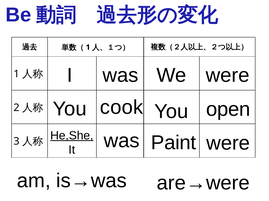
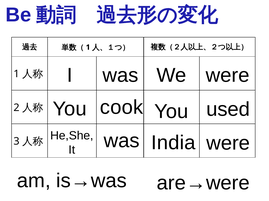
open: open -> used (228, 110)
He,She underline: present -> none (72, 136)
Paint: Paint -> India (173, 143)
